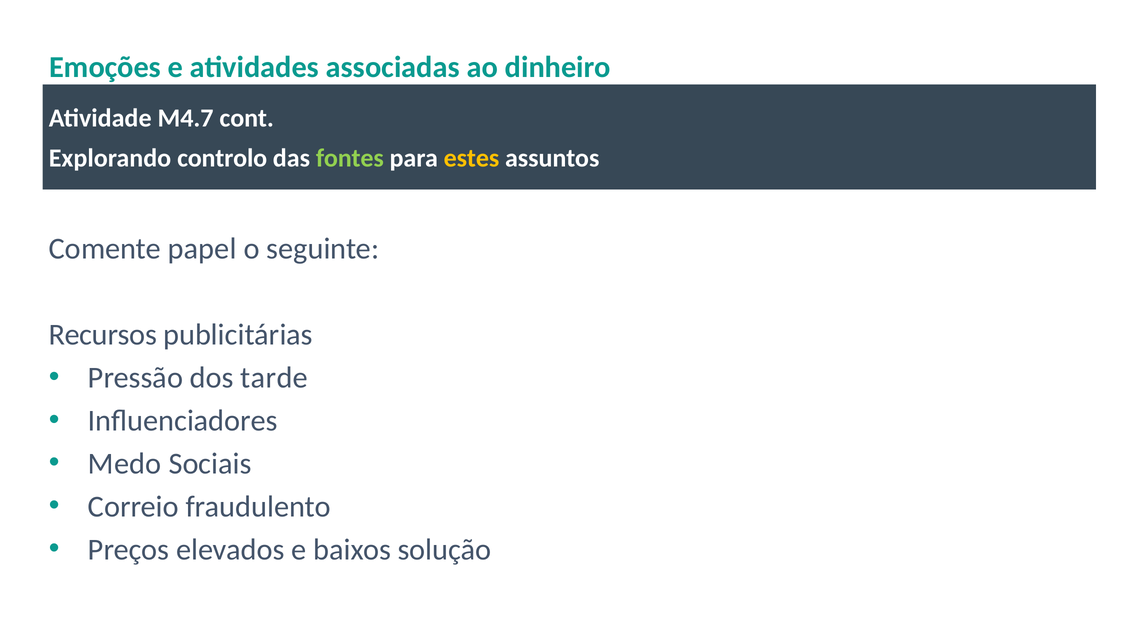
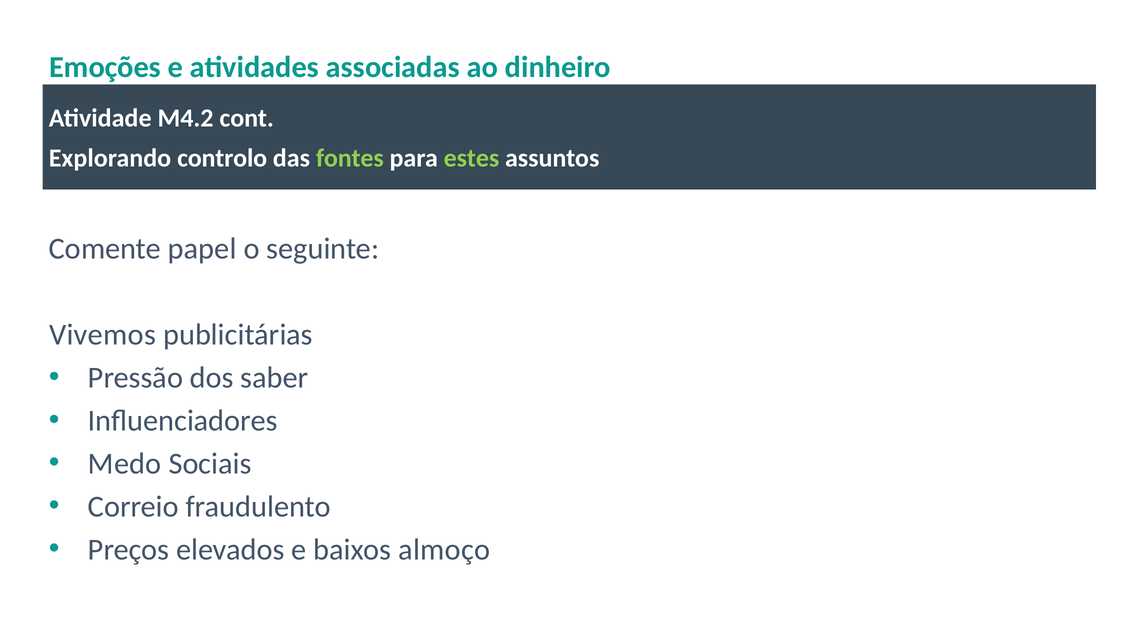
M4.7: M4.7 -> M4.2 (186, 118)
estes colour: yellow -> light green (471, 158)
Recursos: Recursos -> Vivemos (102, 335)
tarde: tarde -> saber (274, 378)
solução: solução -> almoço (444, 550)
